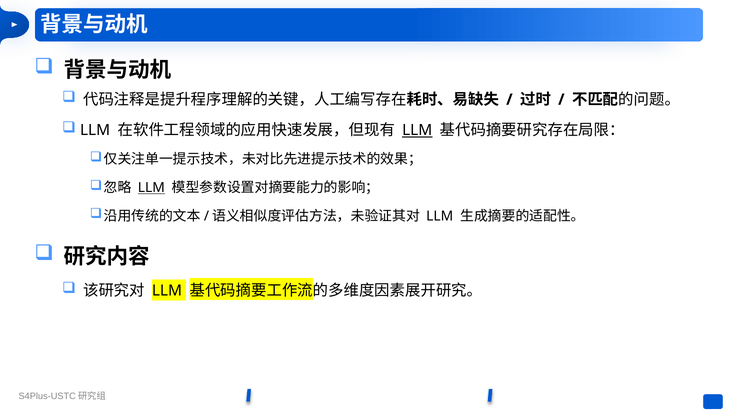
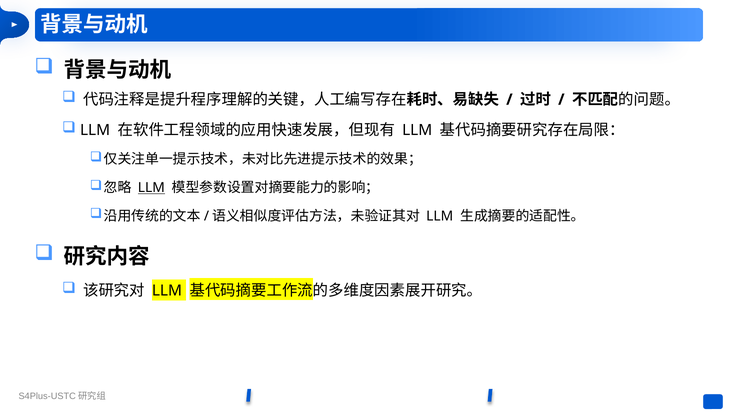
LLM underline: present -> none (417, 130)
